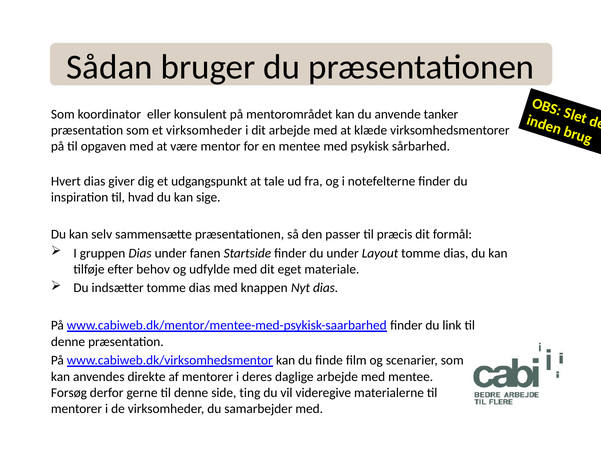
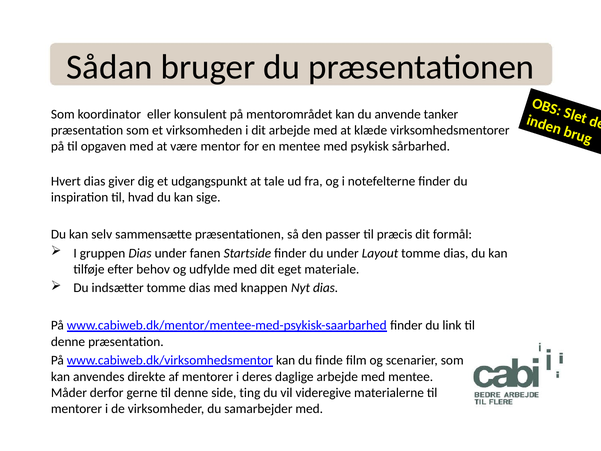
et virksomheder: virksomheder -> virksomheden (204, 130)
Forsøg: Forsøg -> Måder (69, 393)
